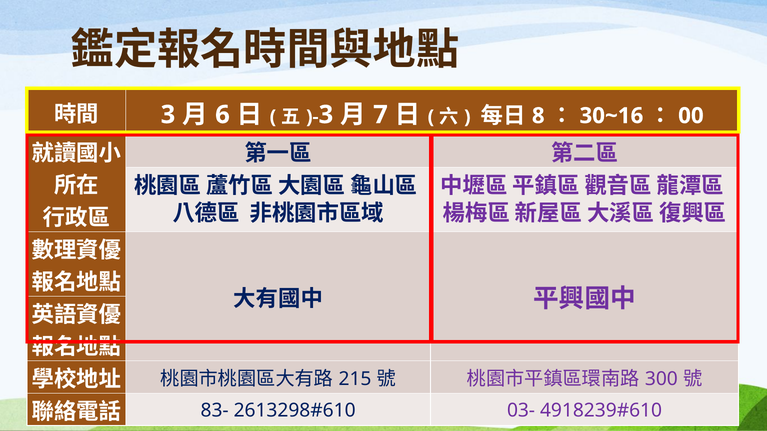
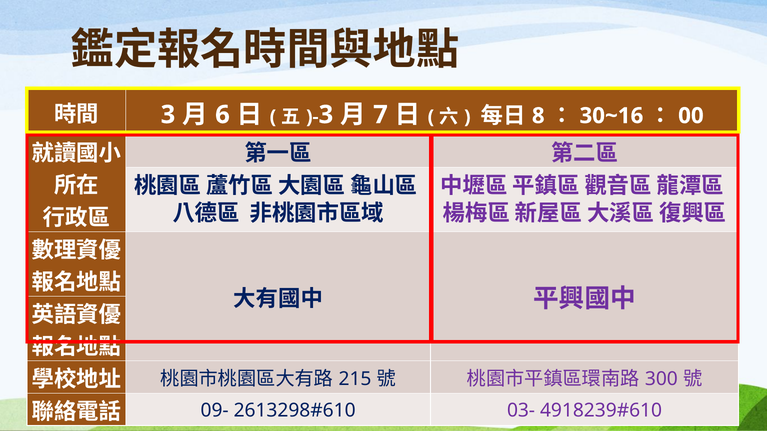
83-: 83- -> 09- (215, 411)
